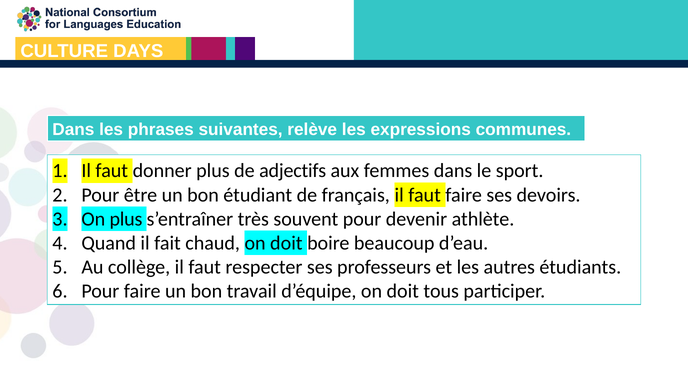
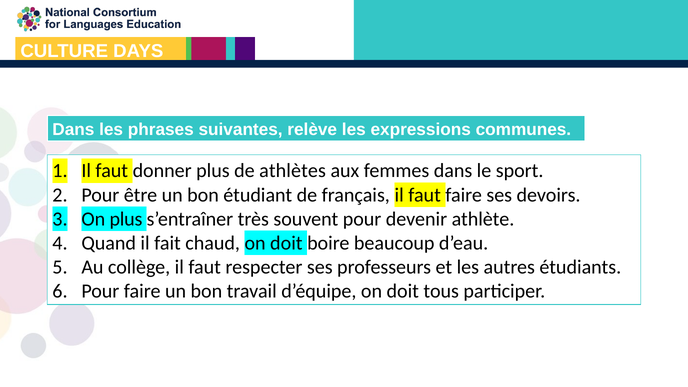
adjectifs: adjectifs -> athlètes (293, 171)
